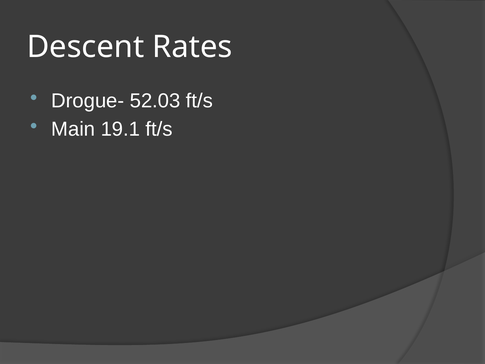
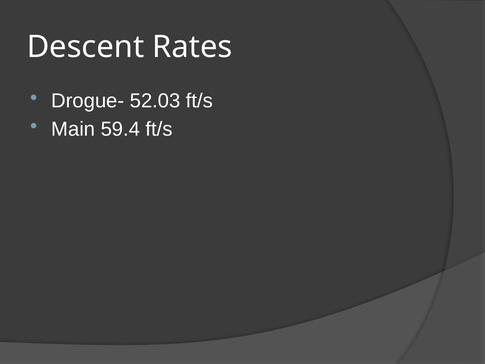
19.1: 19.1 -> 59.4 (120, 129)
